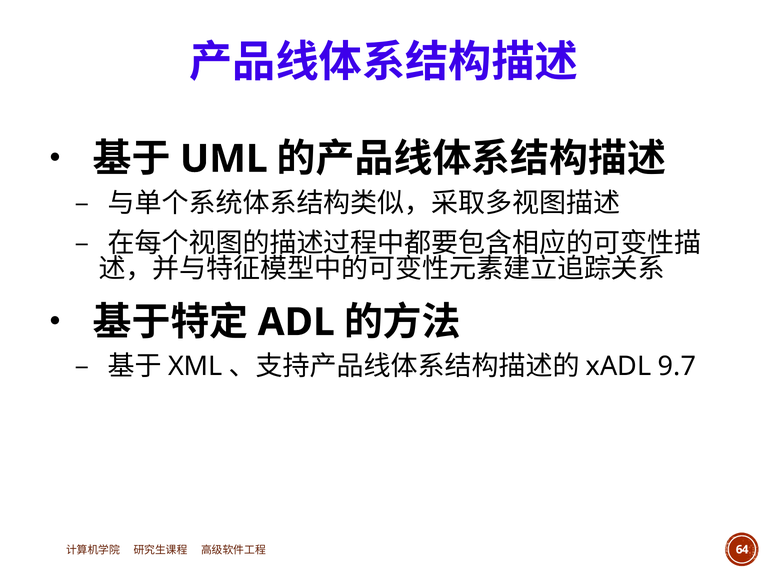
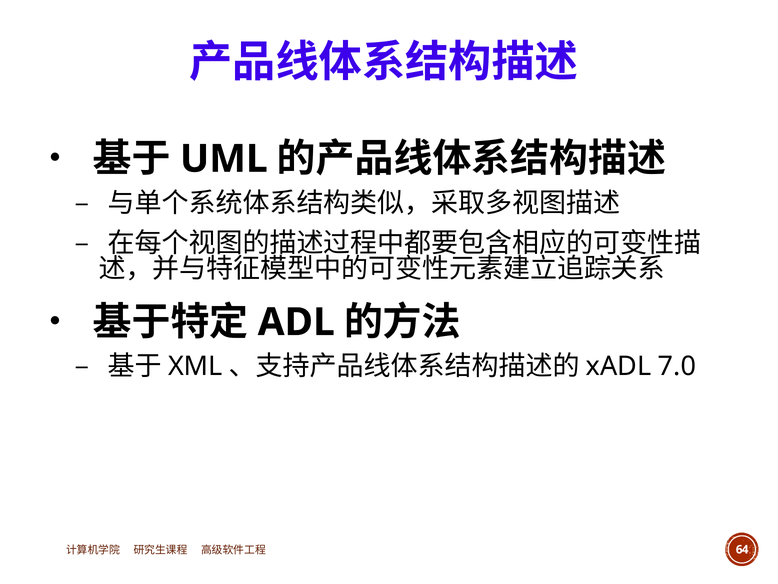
9.7: 9.7 -> 7.0 (677, 366)
